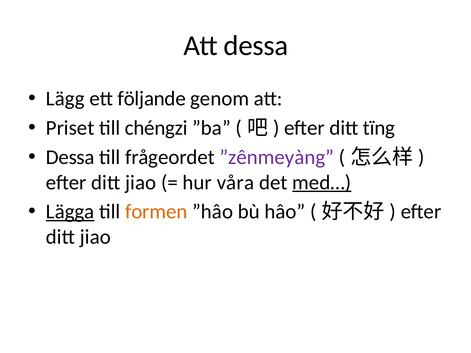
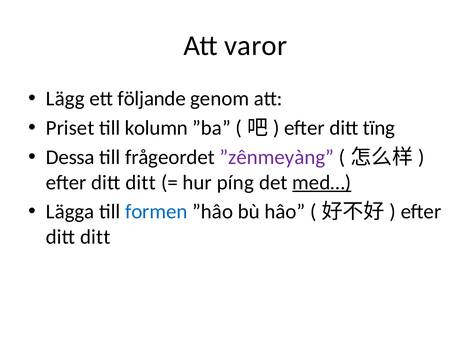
Att dessa: dessa -> varor (256, 46)
chéngzi: chéngzi -> kolumn (156, 128)
jiao: jiao -> ditt (141, 183)
våra: våra -> píng (235, 183)
Lägga underline: present -> none (70, 212)
formen colour: orange -> blue (156, 212)
jiao: jiao -> ditt (95, 237)
